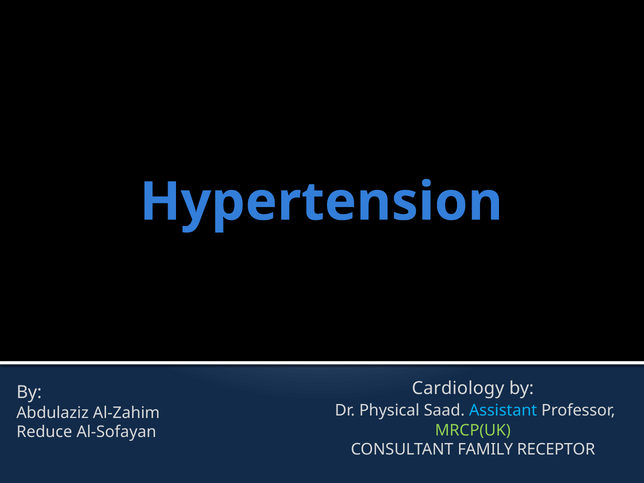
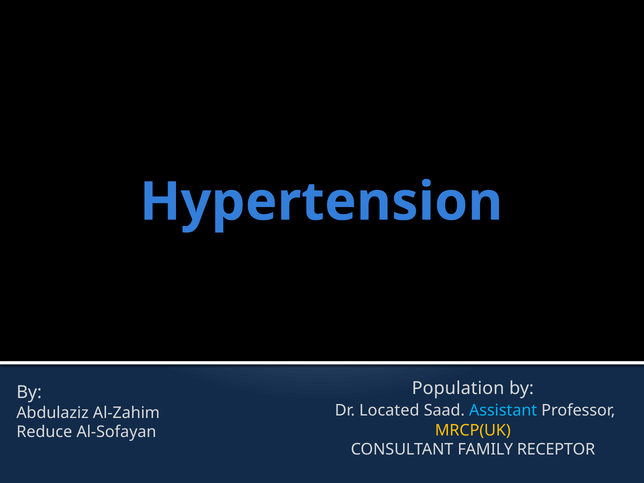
Cardiology: Cardiology -> Population (458, 389)
Physical: Physical -> Located (389, 411)
MRCP(UK colour: light green -> yellow (473, 430)
